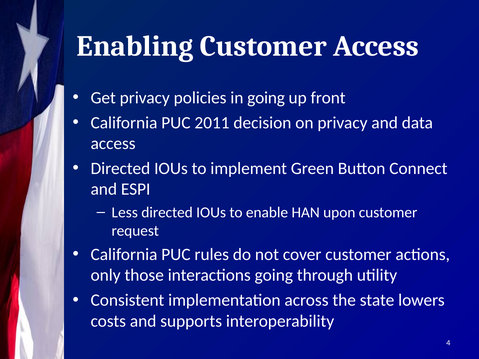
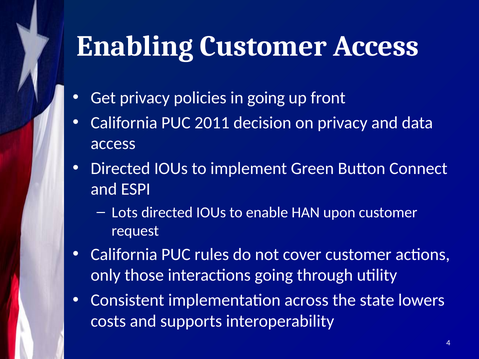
Less: Less -> Lots (125, 212)
